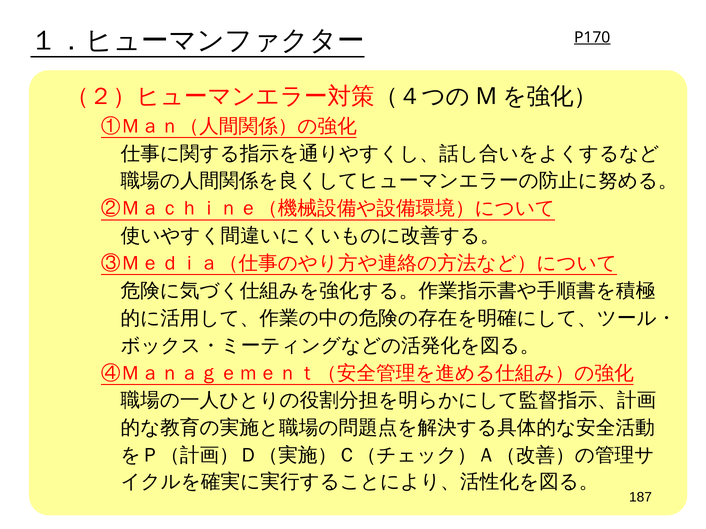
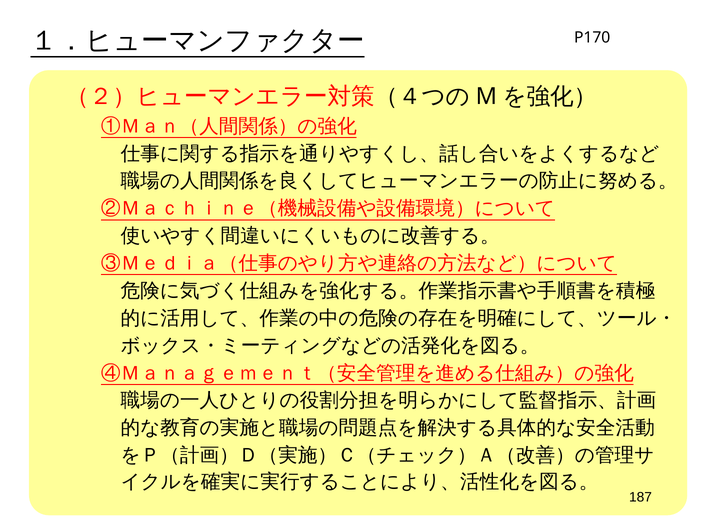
P170 underline: present -> none (592, 38)
